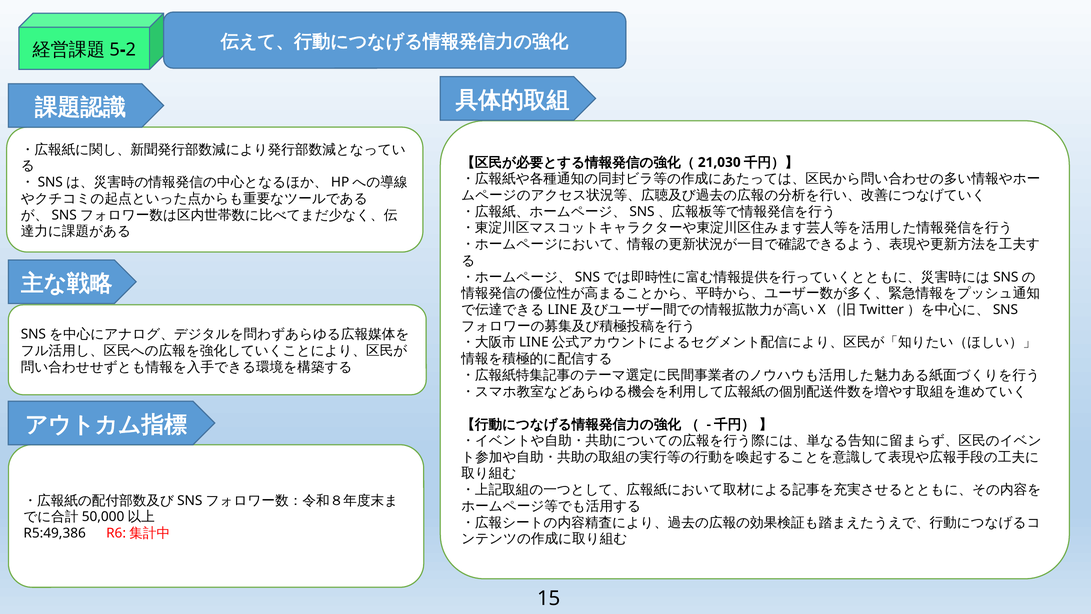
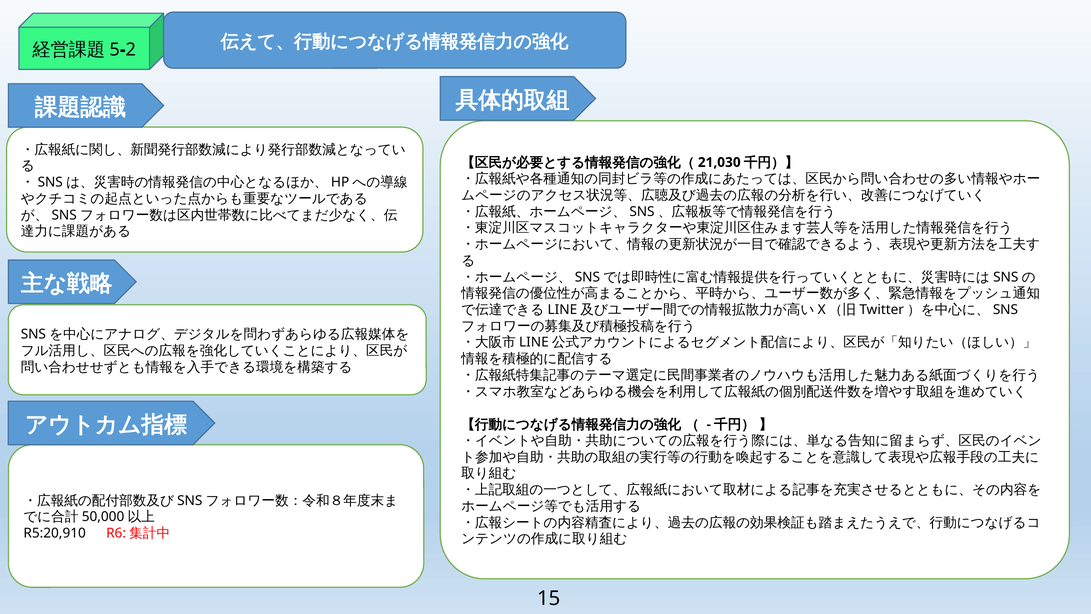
R5:49,386: R5:49,386 -> R5:20,910 (55, 533)
